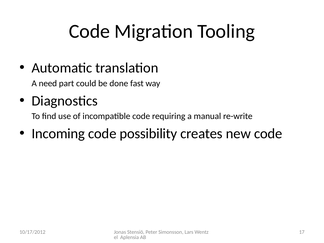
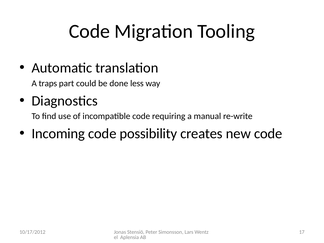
need: need -> traps (48, 83)
fast: fast -> less (137, 83)
